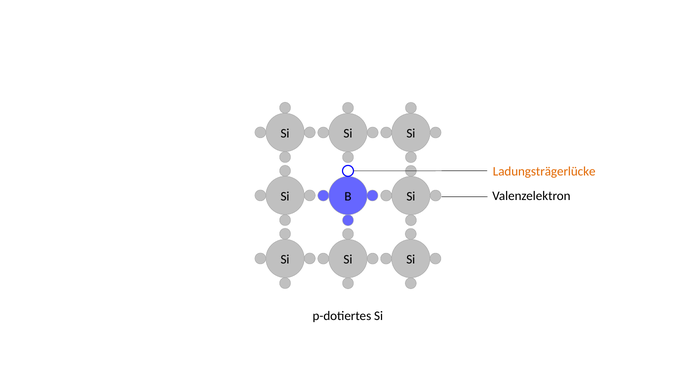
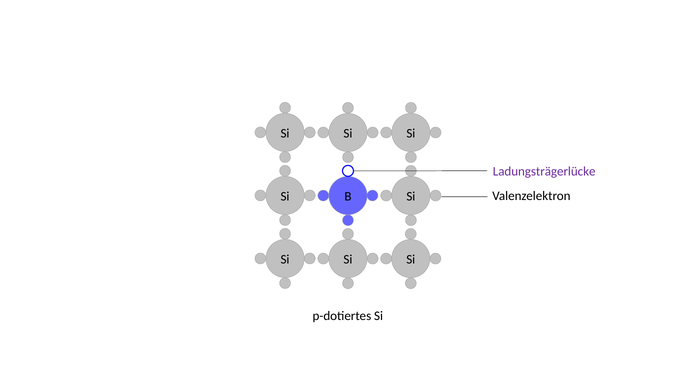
Ladungsträgerlücke colour: orange -> purple (544, 172)
